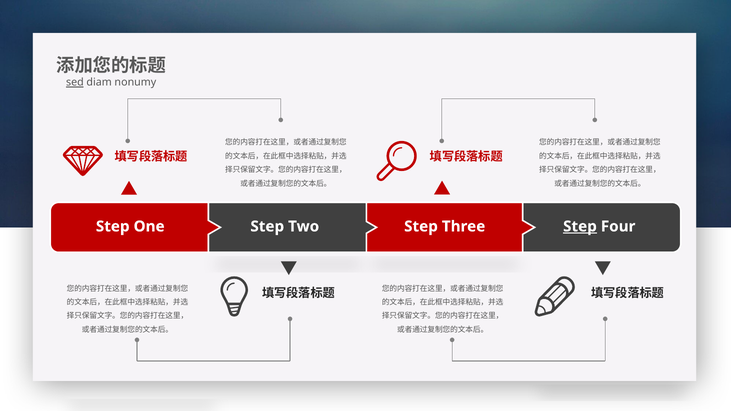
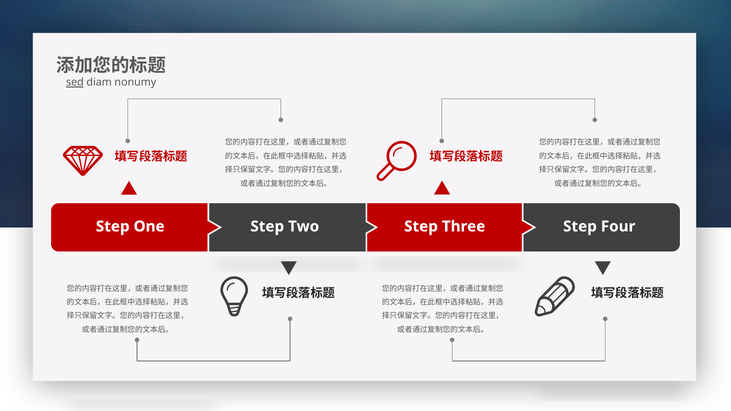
Step underline: present -> none (580, 227)
